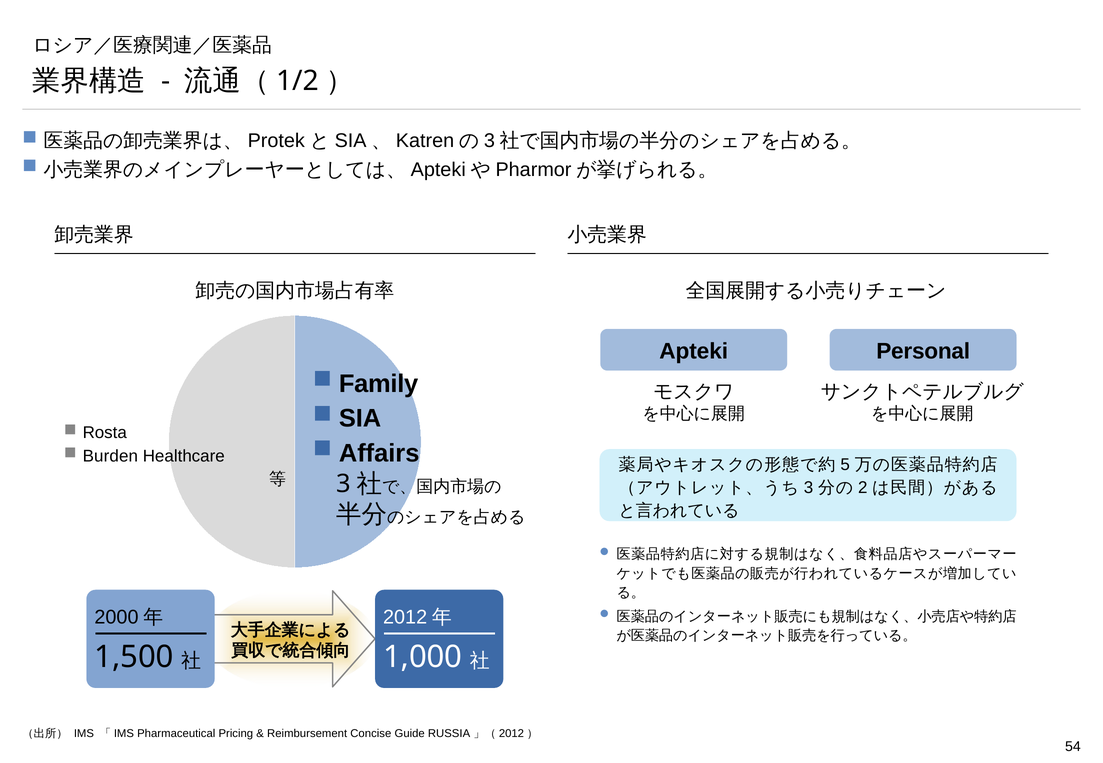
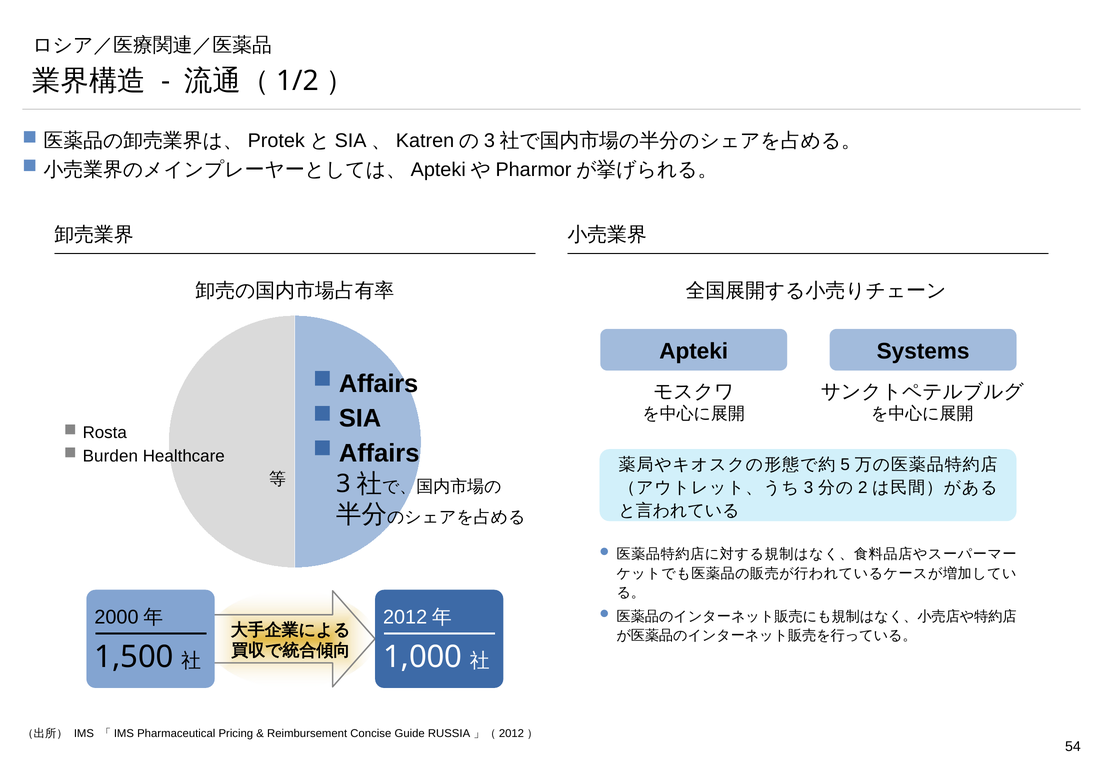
Personal: Personal -> Systems (923, 352)
Family: Family -> Affairs (379, 384)
